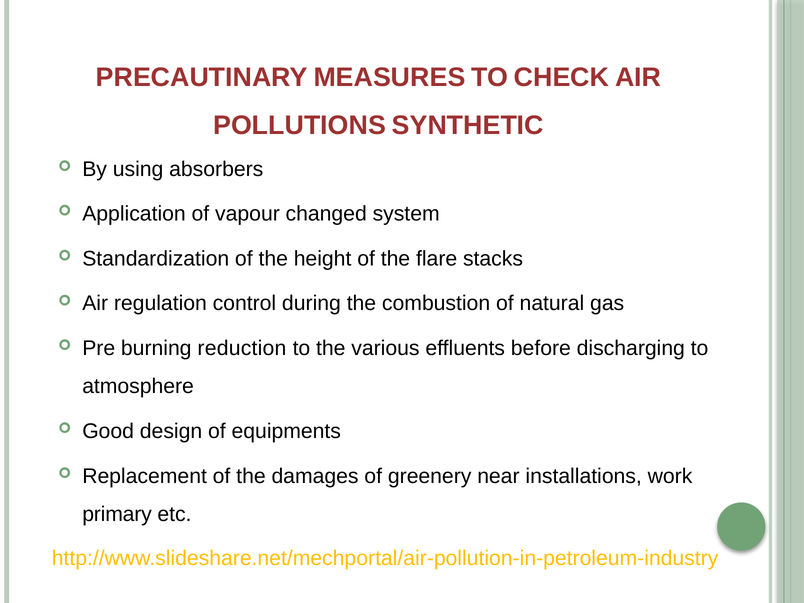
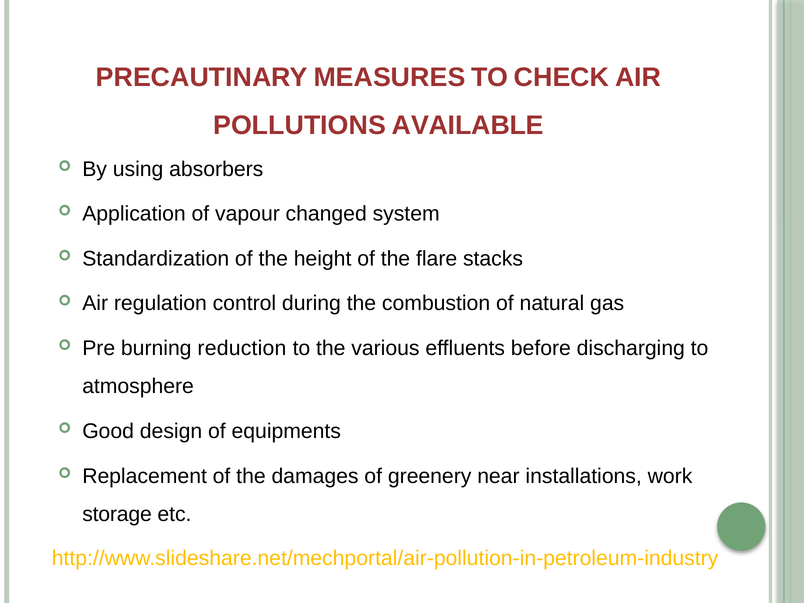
SYNTHETIC: SYNTHETIC -> AVAILABLE (468, 126)
primary: primary -> storage (117, 514)
